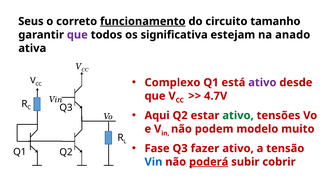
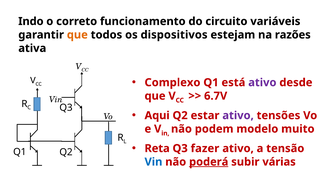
Seus: Seus -> Indo (31, 21)
funcionamento underline: present -> none (143, 21)
tamanho: tamanho -> variáveis (275, 21)
que colour: purple -> orange (77, 35)
significativa: significativa -> dispositivos (174, 35)
anado: anado -> razões (293, 35)
4.7V: 4.7V -> 6.7V (216, 96)
ativo colour: green -> purple (238, 115)
Fase: Fase -> Reta (157, 148)
cobrir: cobrir -> várias (279, 161)
